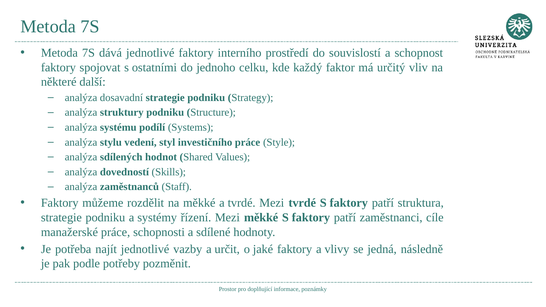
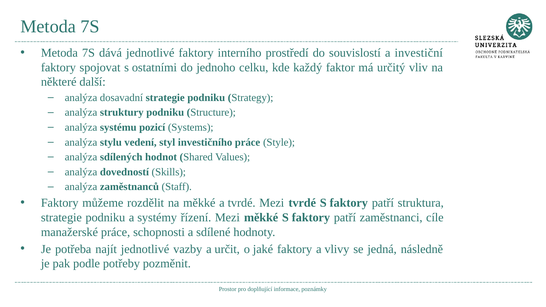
schopnost: schopnost -> investiční (419, 53)
podílí: podílí -> pozicí (152, 127)
